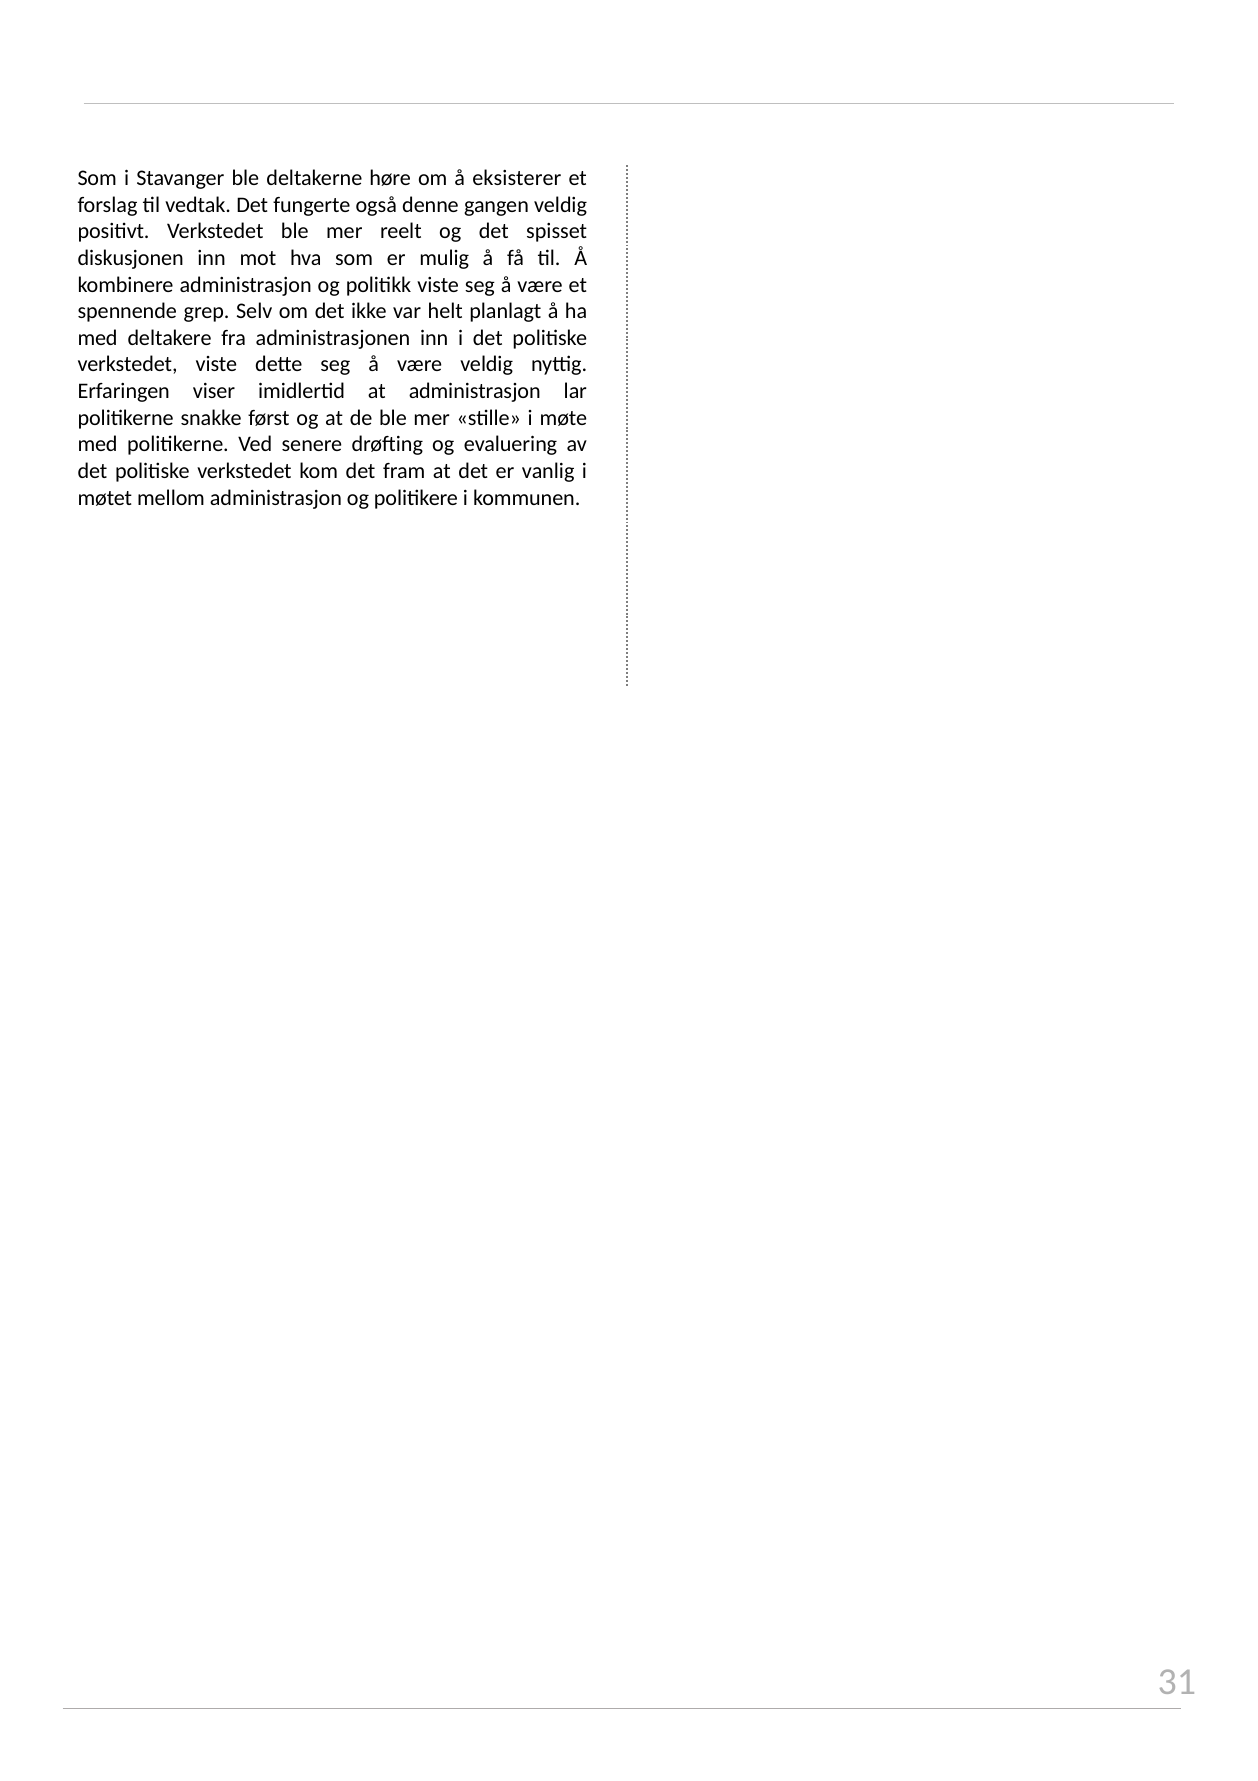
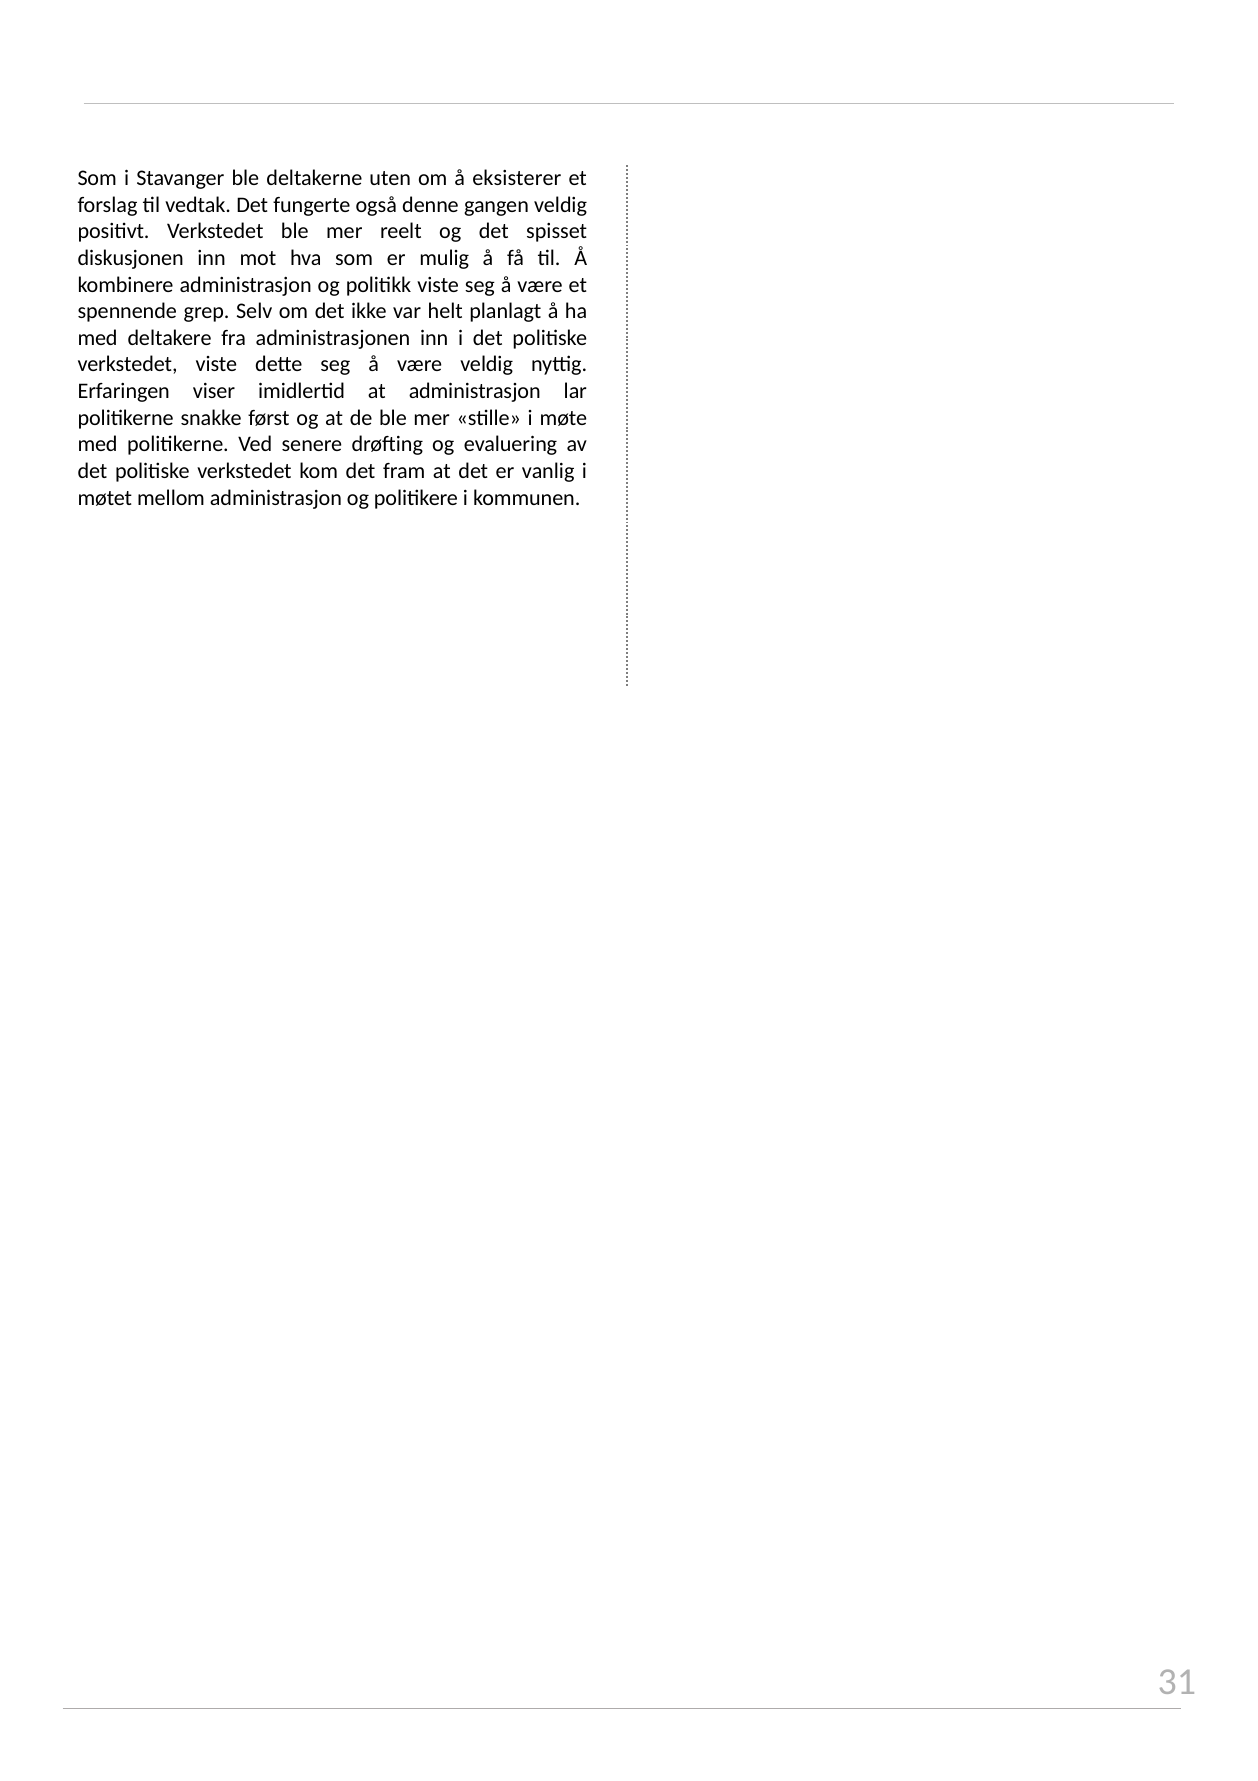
høre: høre -> uten (390, 178)
